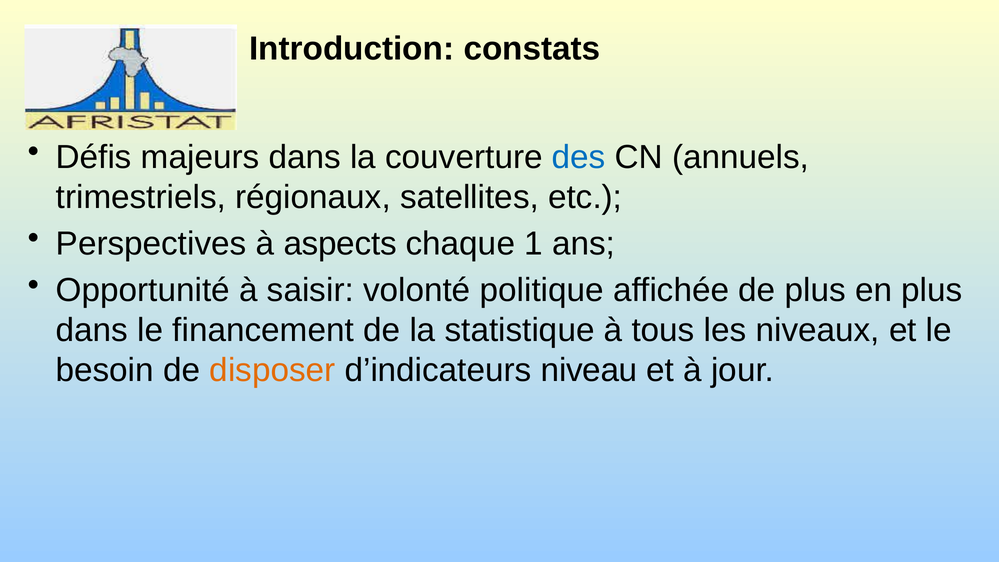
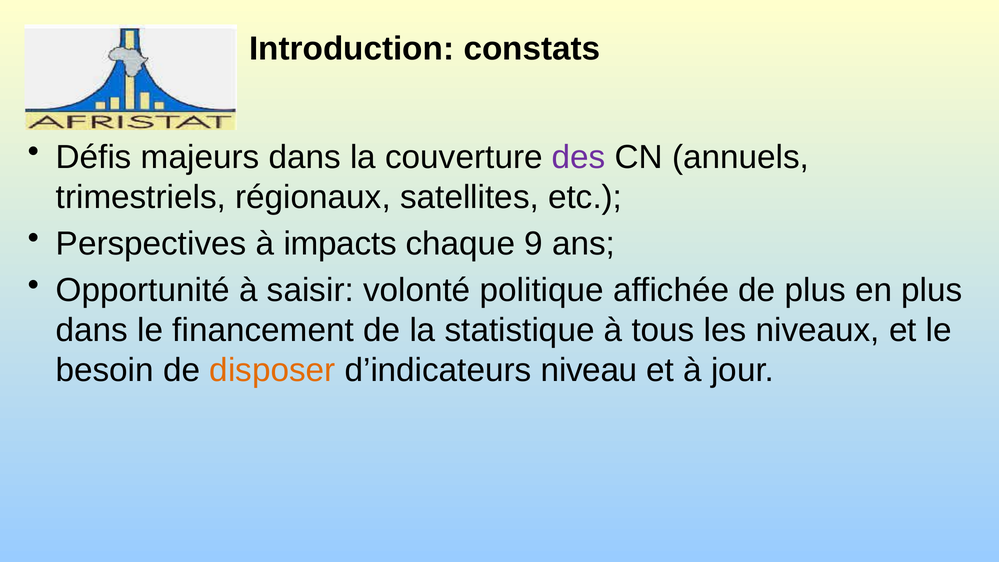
des colour: blue -> purple (579, 157)
aspects: aspects -> impacts (340, 244)
1: 1 -> 9 (534, 244)
